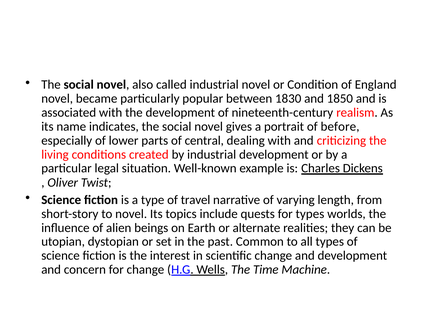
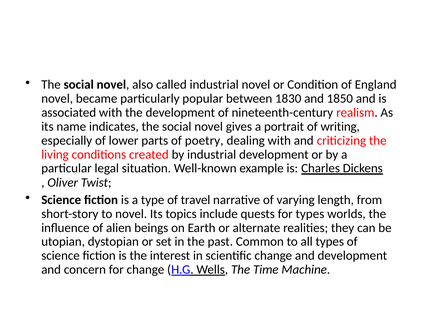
before: before -> writing (340, 127)
central: central -> poetry (204, 141)
